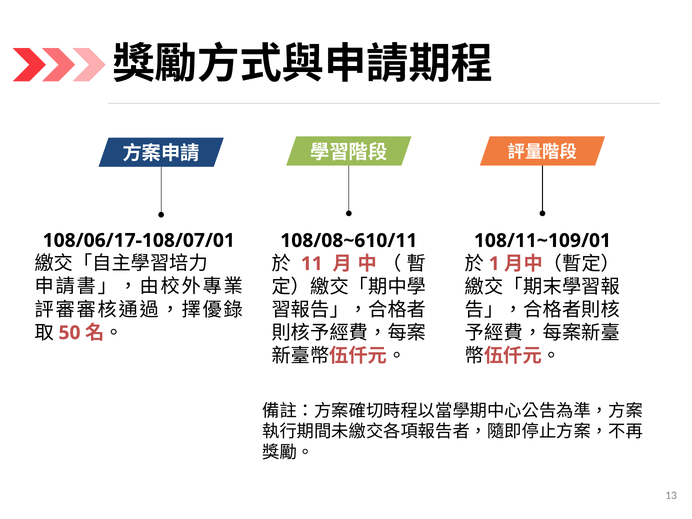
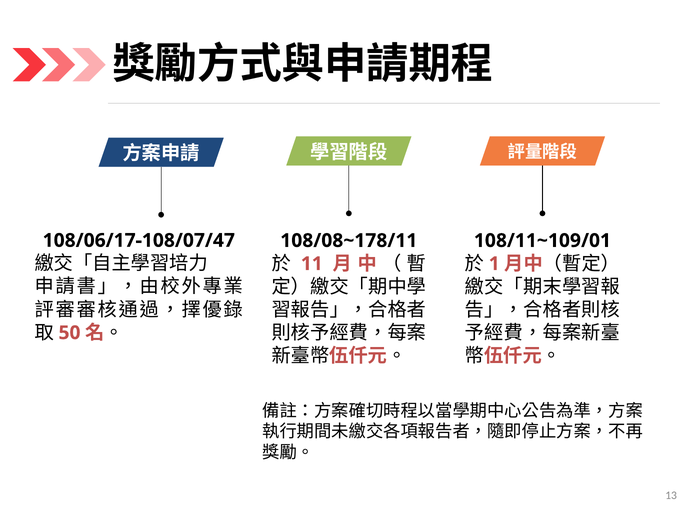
108/06/17-108/07/01: 108/06/17-108/07/01 -> 108/06/17-108/07/47 (139, 240)
108/08~610/11: 108/08~610/11 -> 108/08~178/11 (349, 241)
